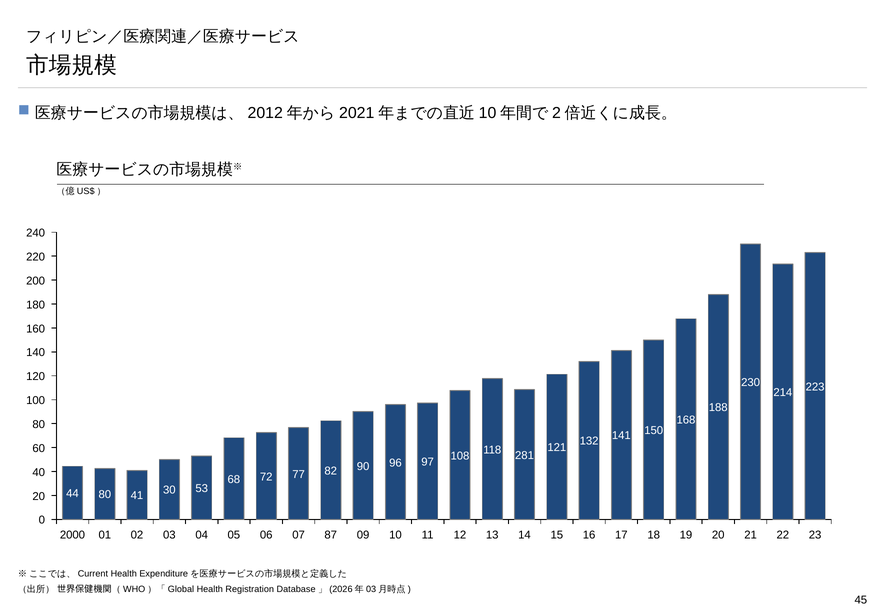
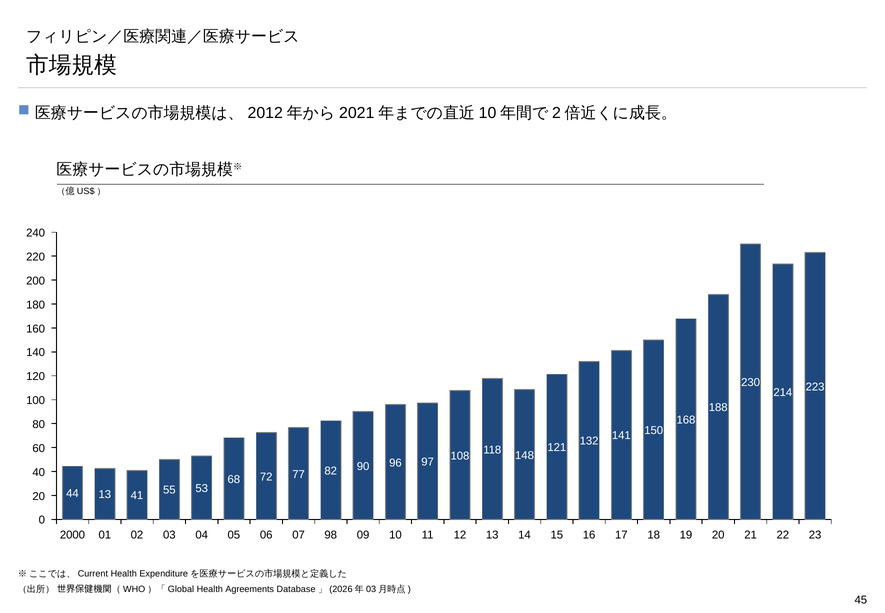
281: 281 -> 148 (525, 455)
44 80: 80 -> 13 (105, 494)
30: 30 -> 55 (169, 490)
87: 87 -> 98 (331, 534)
Registration: Registration -> Agreements (250, 589)
